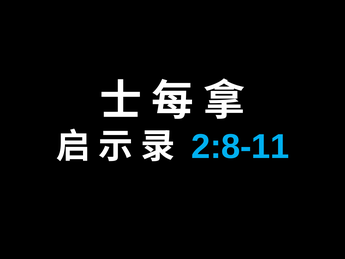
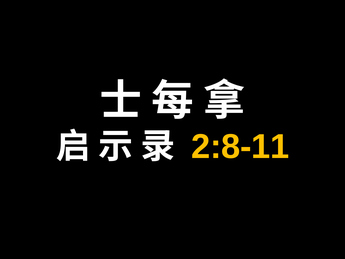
2:8-11 colour: light blue -> yellow (240, 146)
